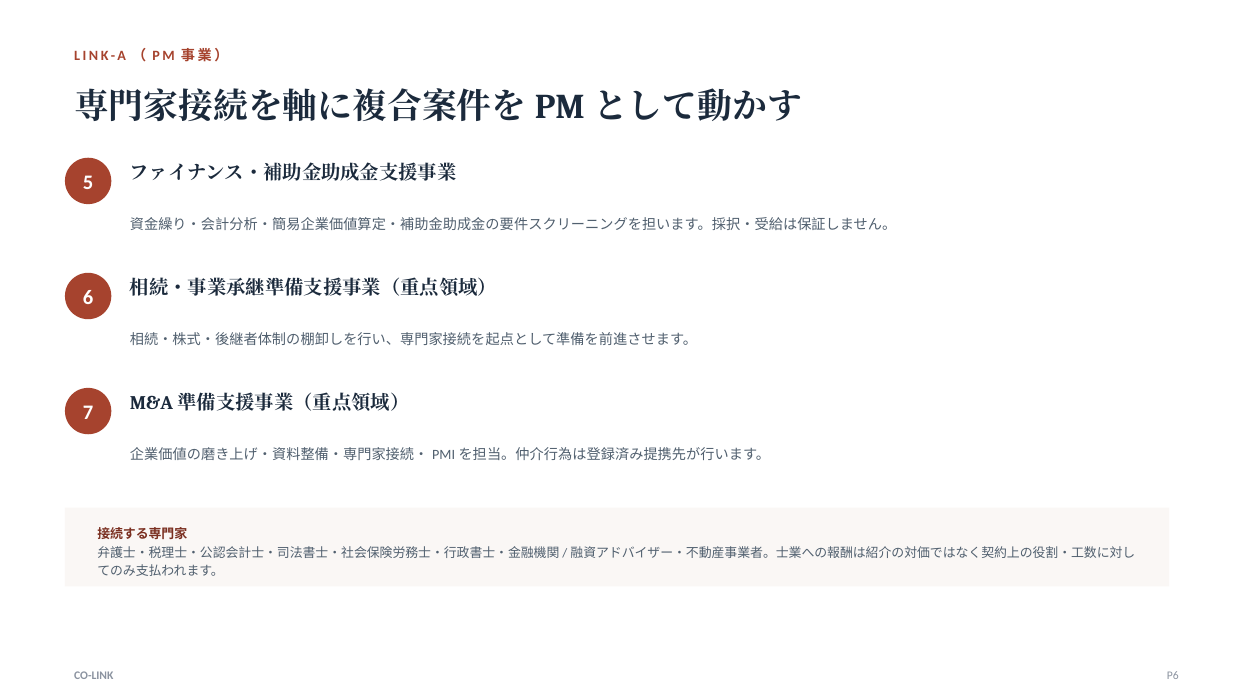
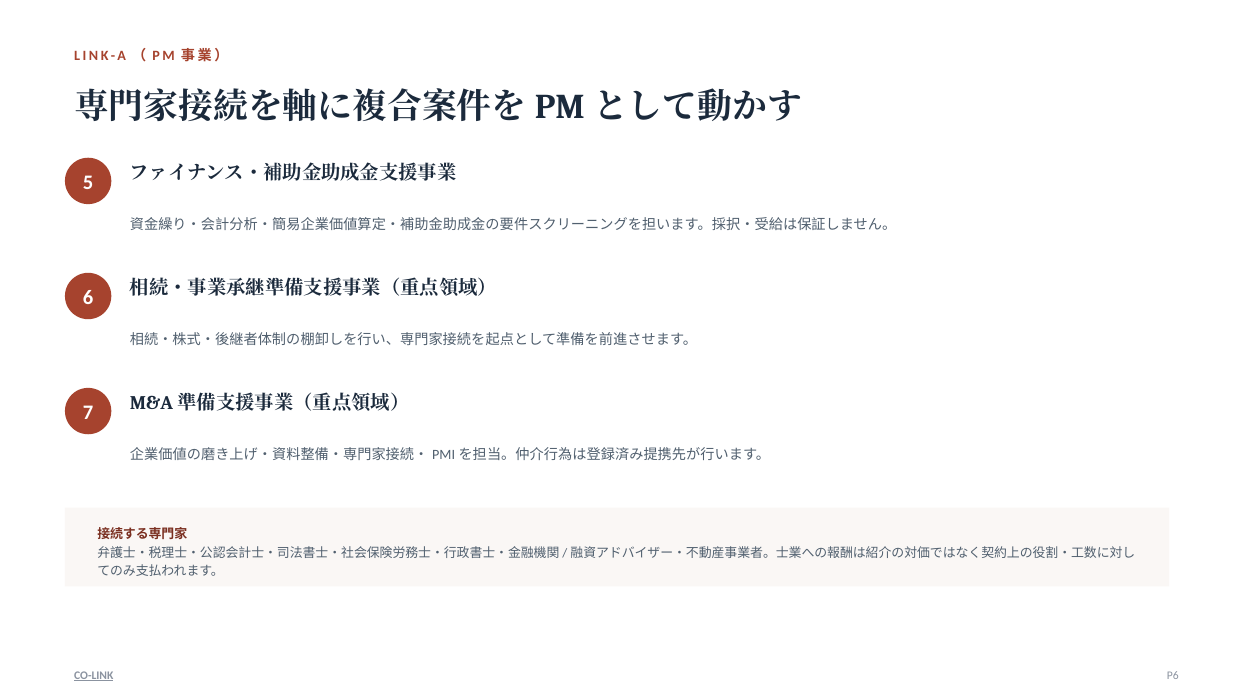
CO-LINK underline: none -> present (94, 675)
